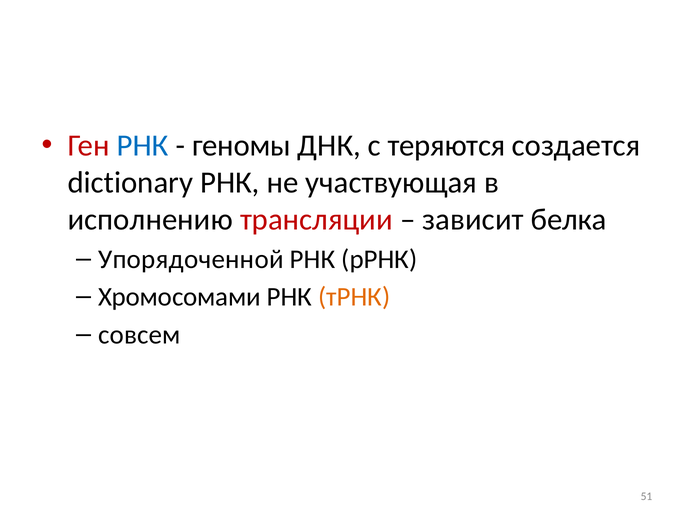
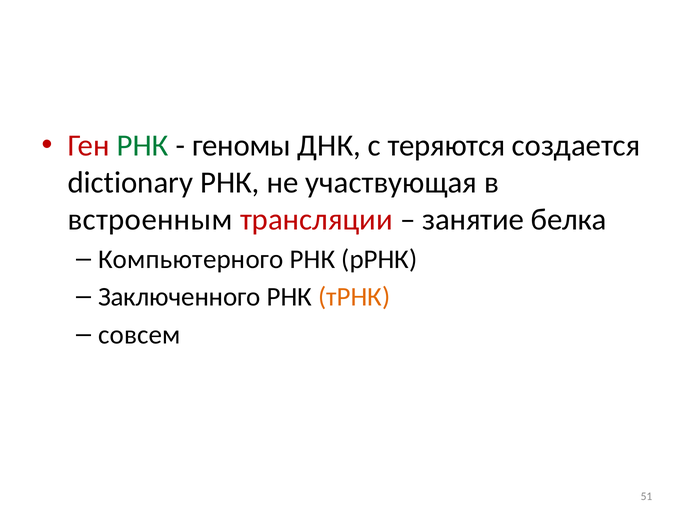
РНК colour: blue -> green (143, 146)
исполнению: исполнению -> встроенным (150, 220)
зависит: зависит -> занятие (473, 220)
Упорядоченной: Упорядоченной -> Компьютерного (191, 259)
Хромосомами: Хромосомами -> Заключенного (179, 297)
